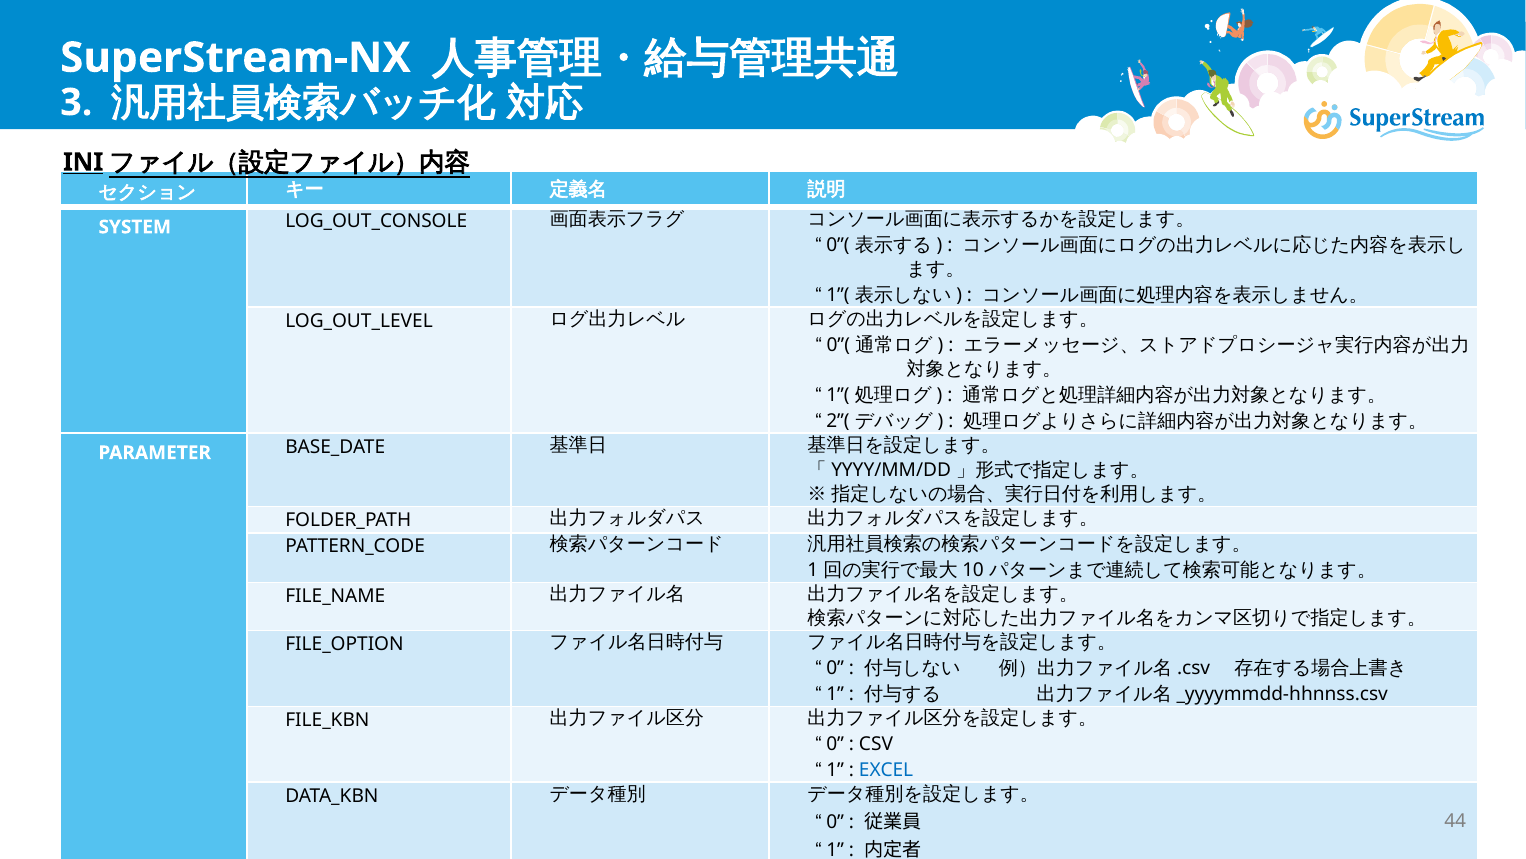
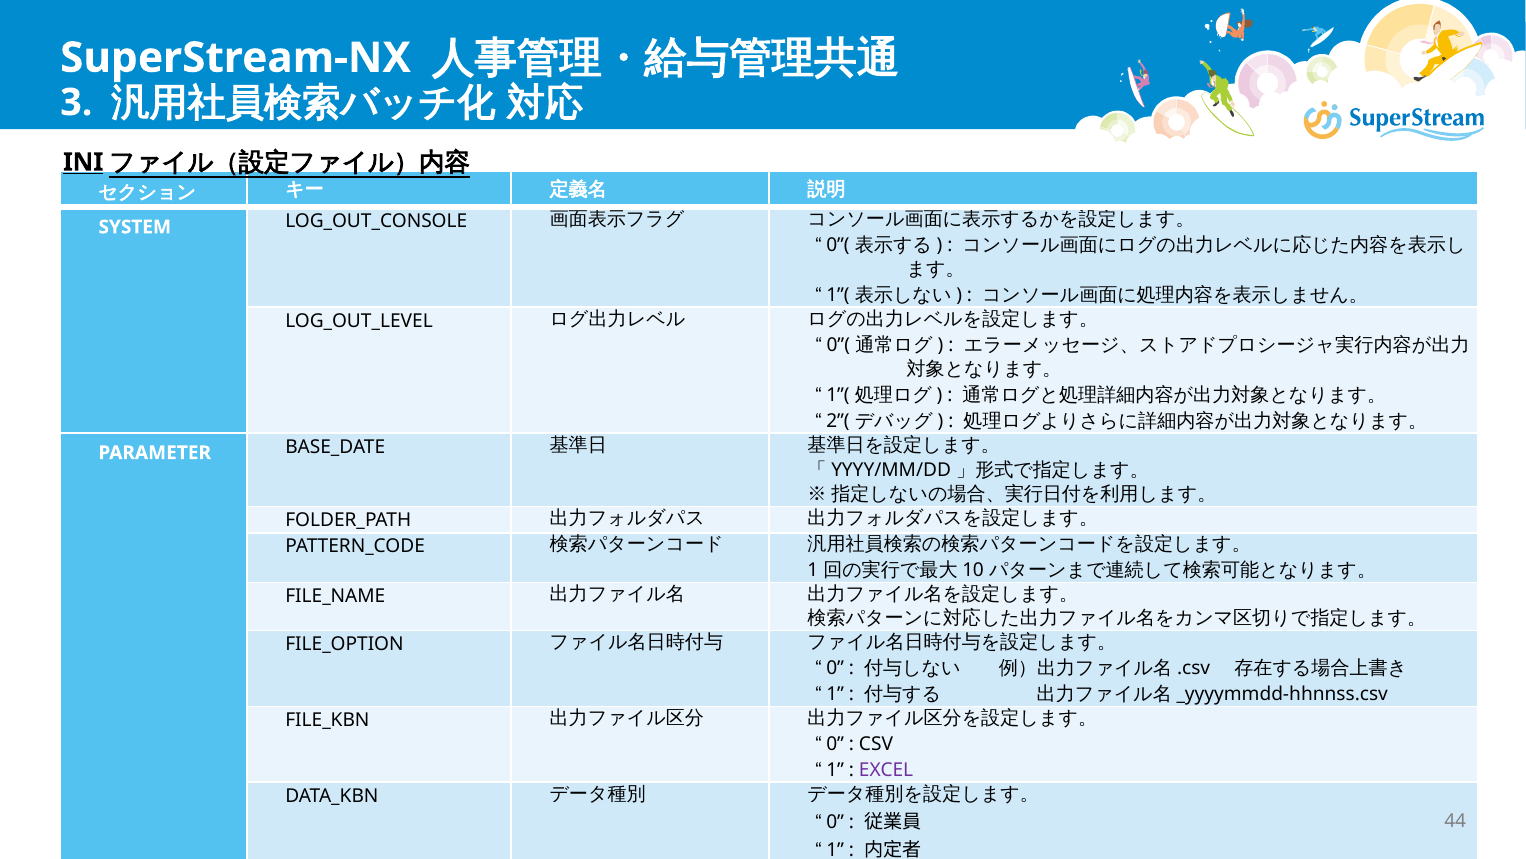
EXCEL colour: blue -> purple (886, 770)
